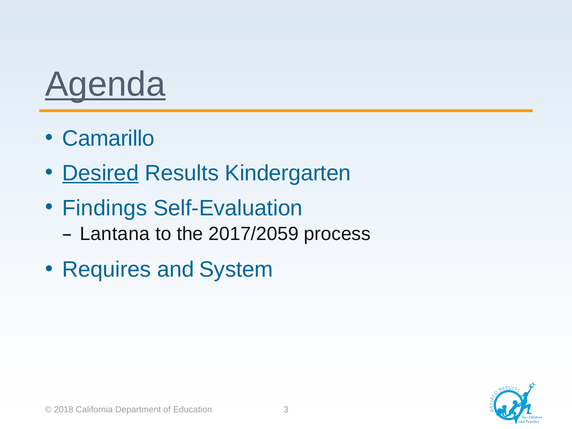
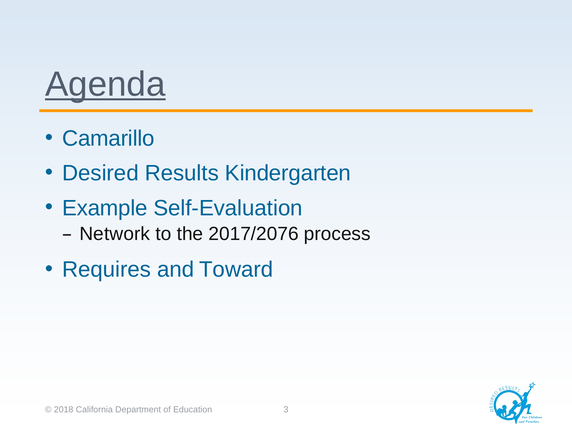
Desired underline: present -> none (100, 173)
Findings: Findings -> Example (105, 208)
Lantana: Lantana -> Network (115, 234)
2017/2059: 2017/2059 -> 2017/2076 (254, 234)
System: System -> Toward (236, 269)
